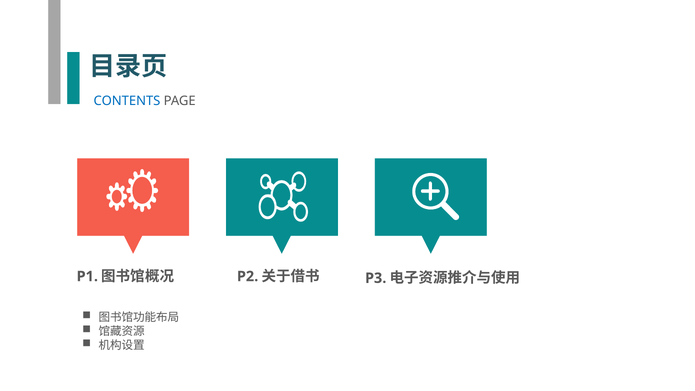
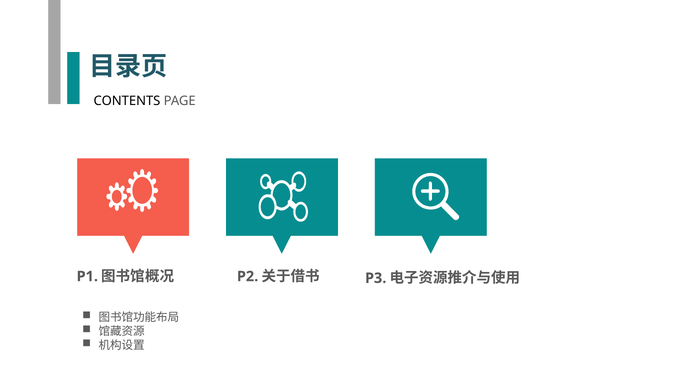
CONTENTS colour: blue -> black (127, 101)
